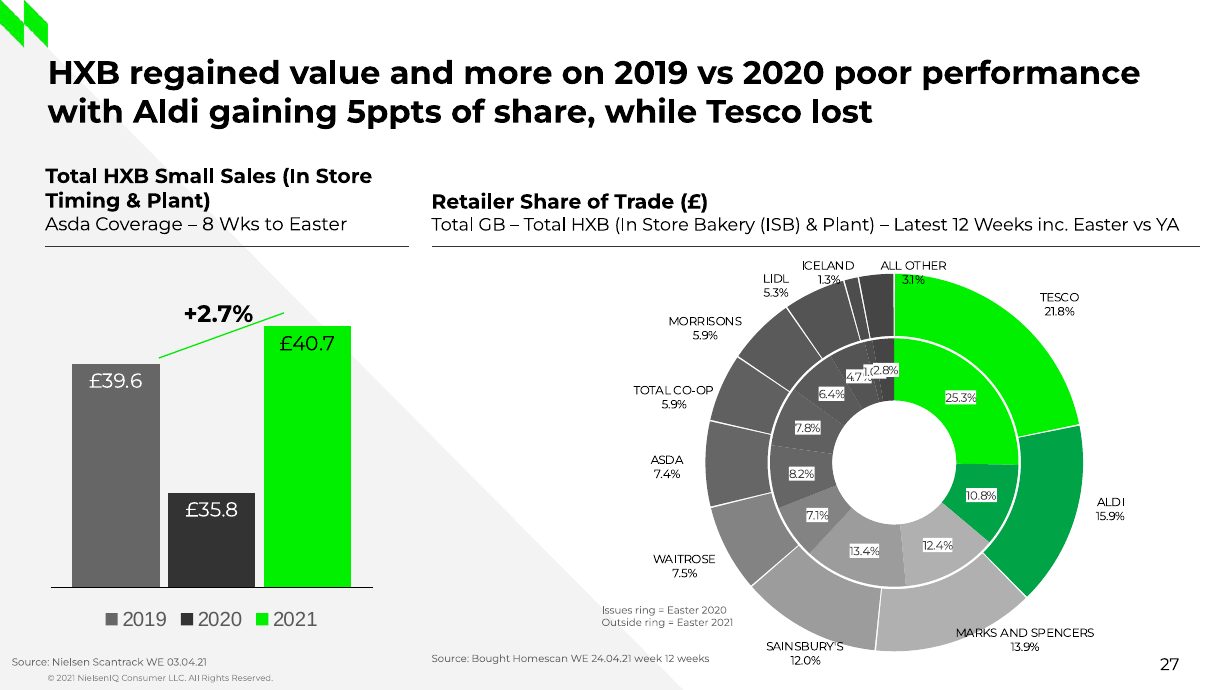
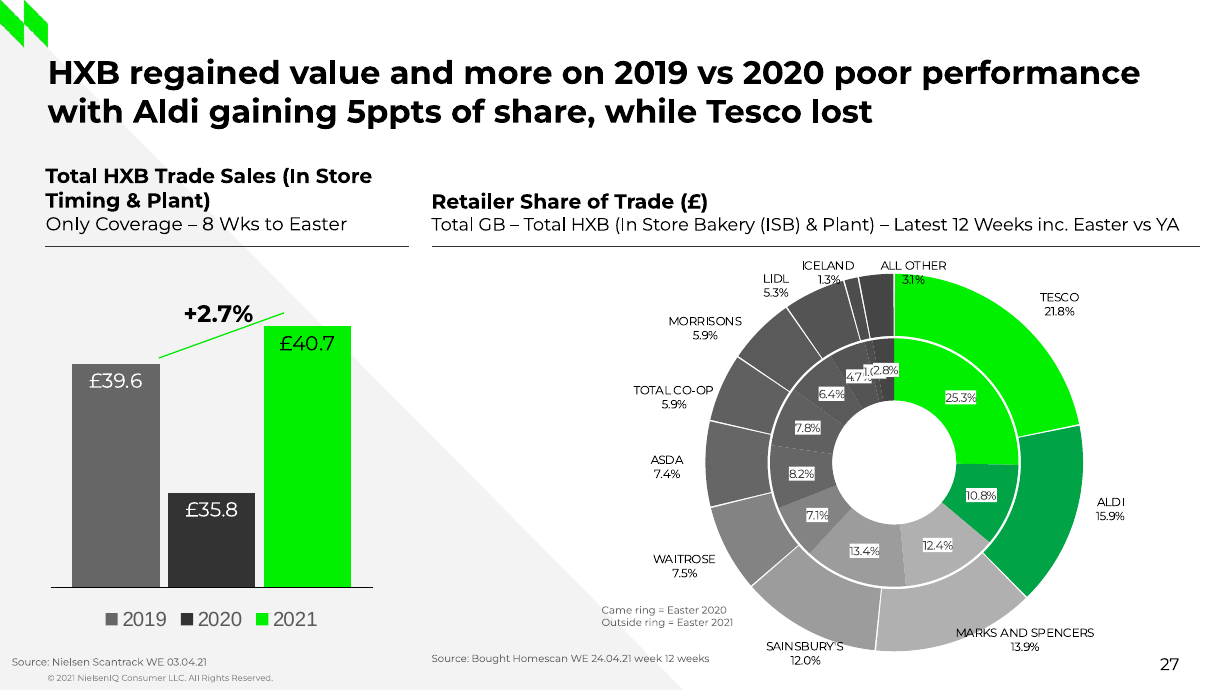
HXB Small: Small -> Trade (185, 176)
Asda: Asda -> Only (68, 224)
Issues: Issues -> Came (617, 610)
